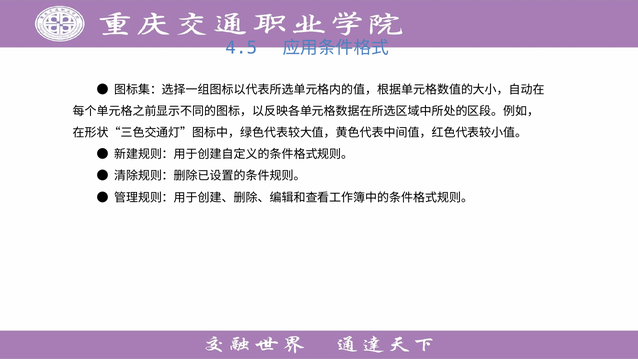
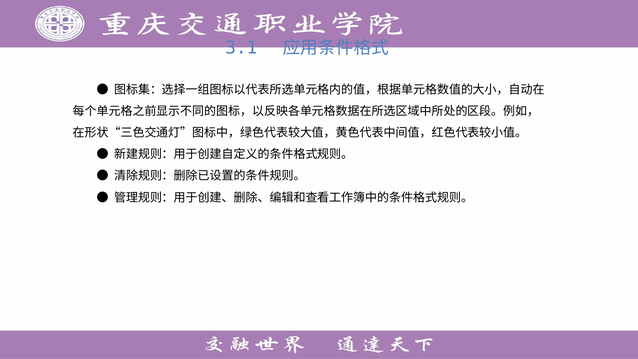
4.5: 4.5 -> 3.1 (241, 48)
